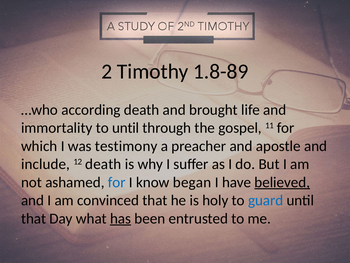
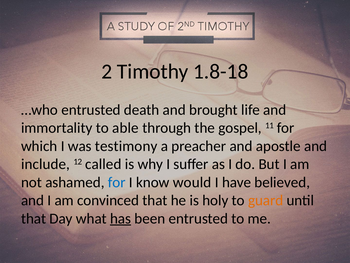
1.8-89: 1.8-89 -> 1.8-18 (221, 72)
…who according: according -> entrusted (91, 110)
to until: until -> able (125, 128)
12 death: death -> called (103, 164)
began: began -> would (192, 182)
believed underline: present -> none (282, 182)
guard colour: blue -> orange (266, 200)
